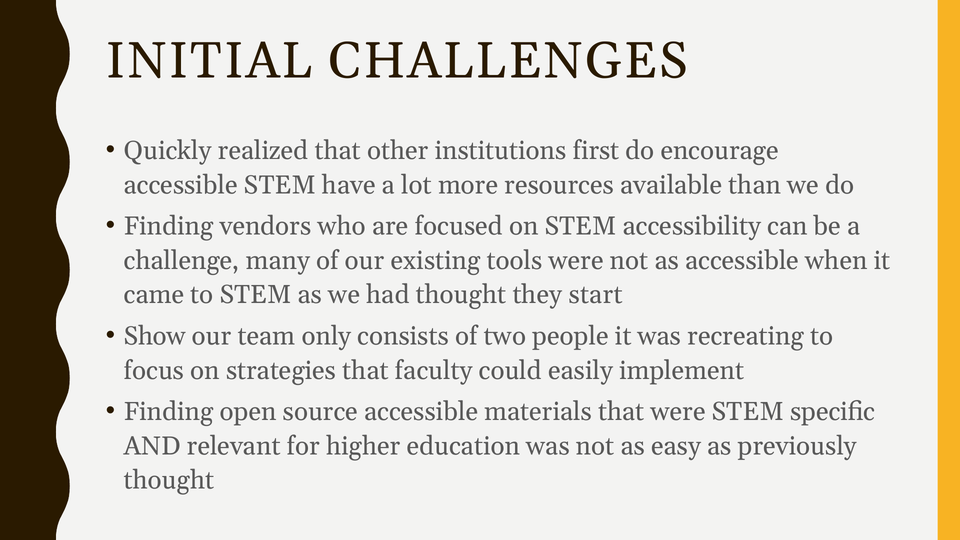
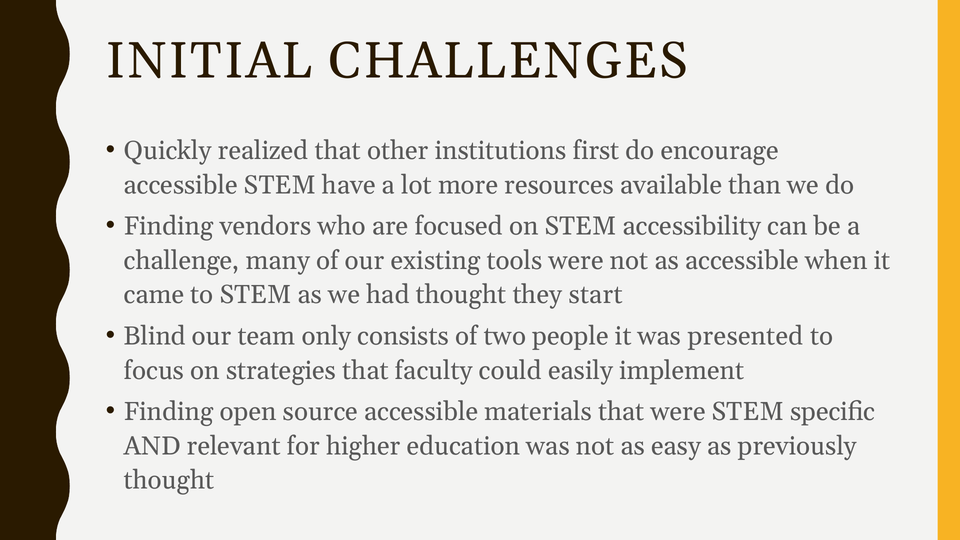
Show: Show -> Blind (155, 336)
recreating: recreating -> presented (746, 336)
